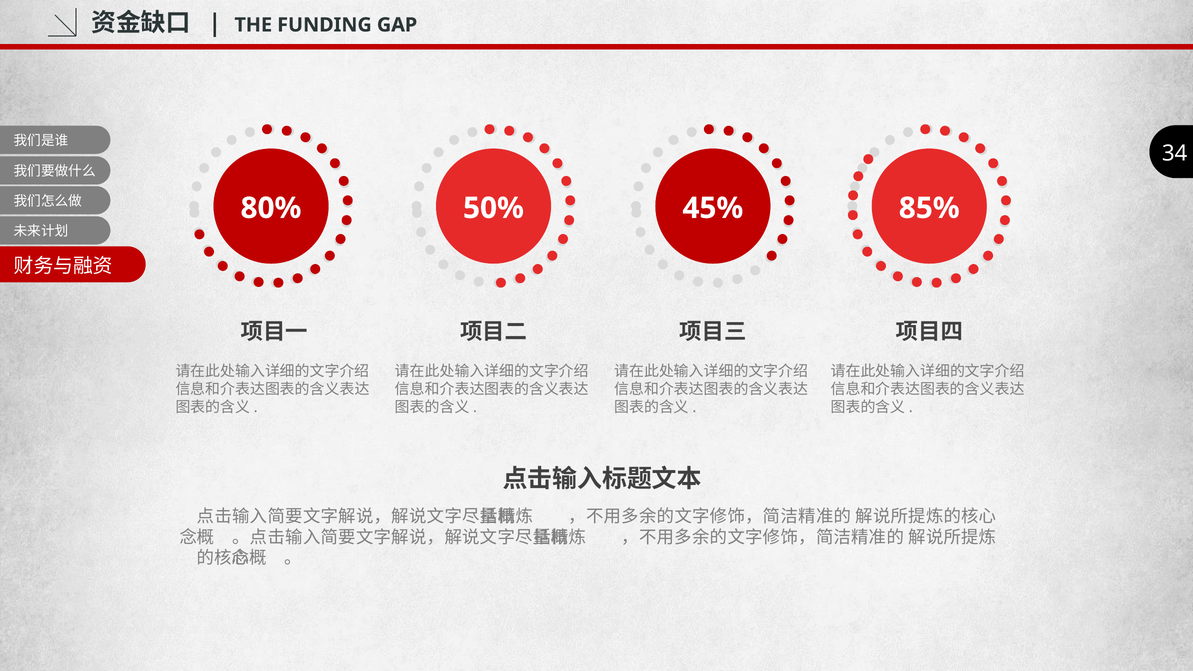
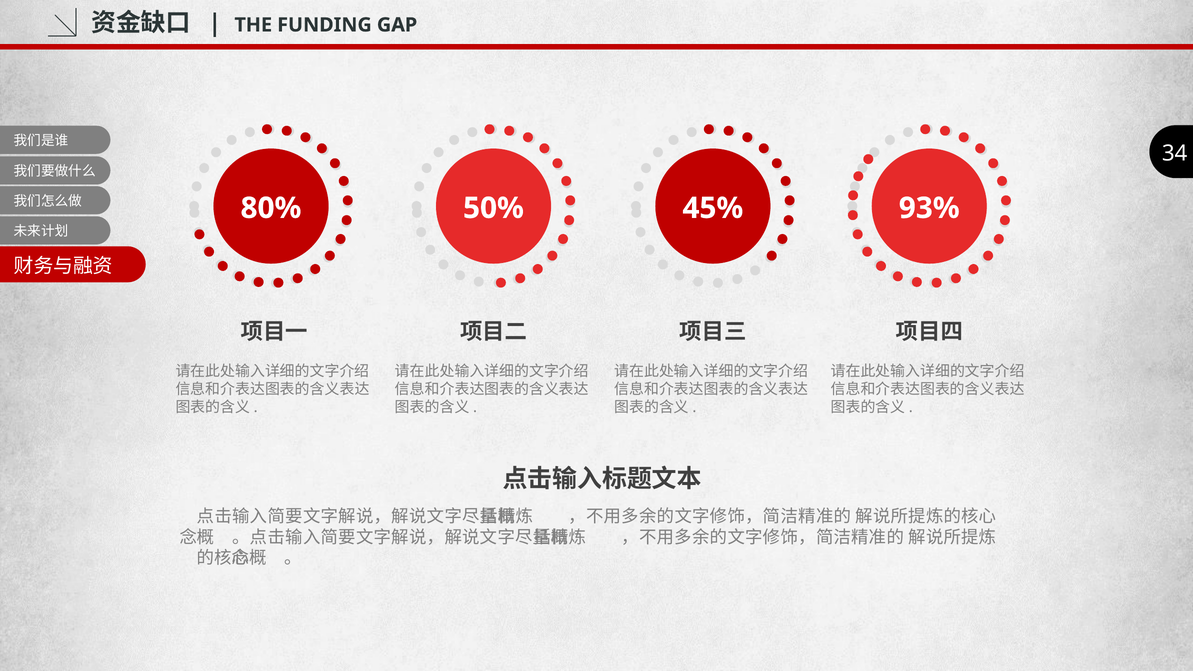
85%: 85% -> 93% (929, 208)
